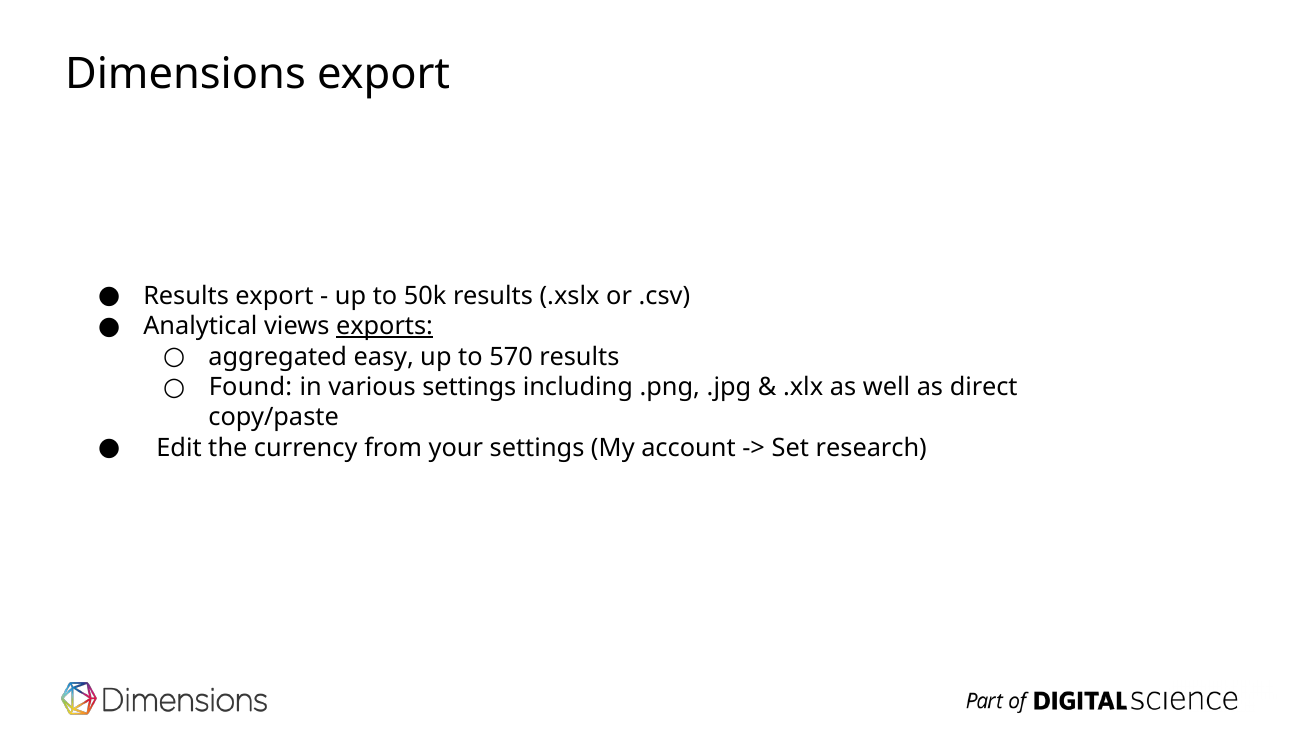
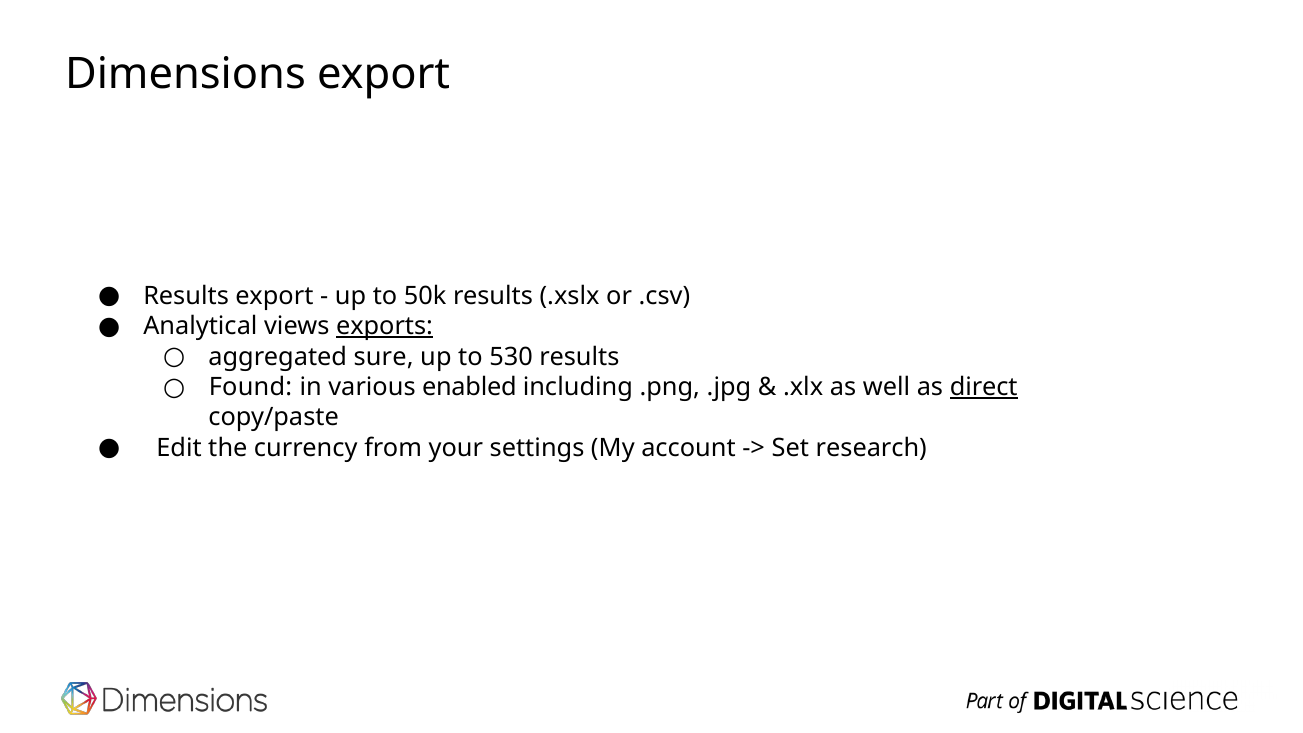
easy: easy -> sure (384, 357)
570: 570 -> 530 (511, 357)
various settings: settings -> enabled (469, 387)
direct underline: none -> present (984, 387)
